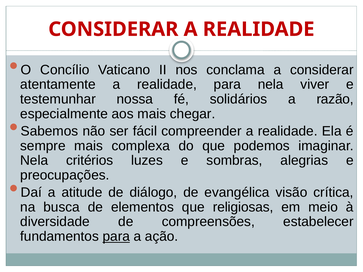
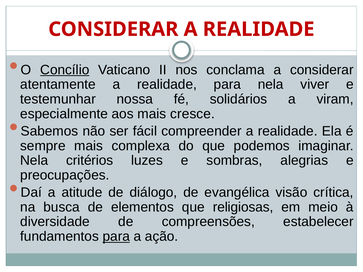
Concílio underline: none -> present (65, 70)
razão: razão -> viram (335, 99)
chegar: chegar -> cresce (193, 114)
